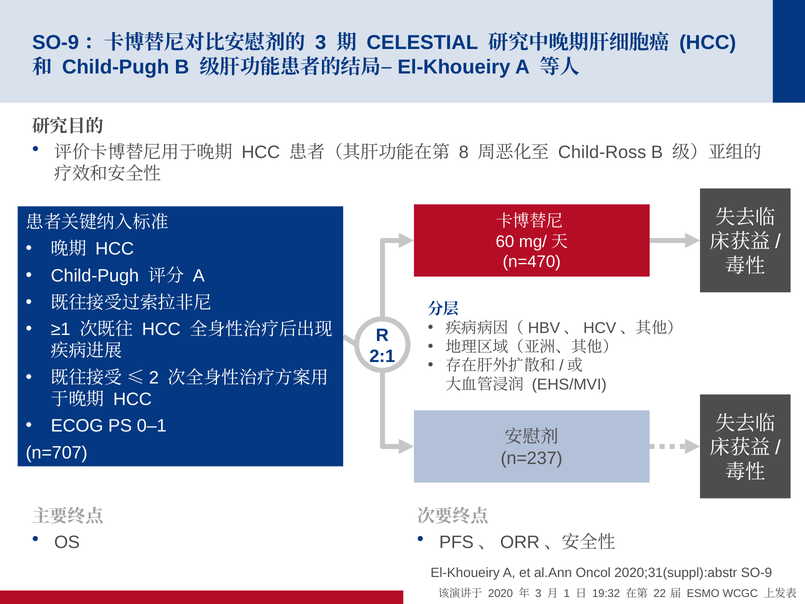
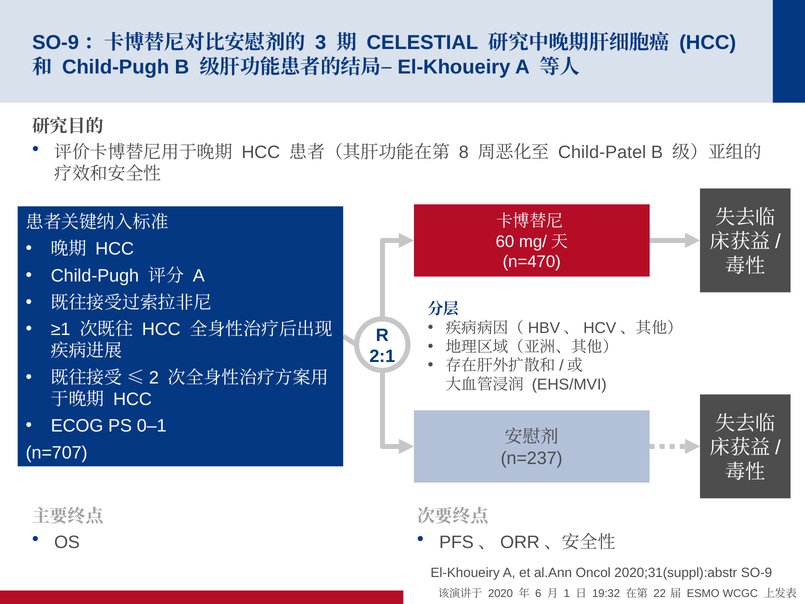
Child-Ross: Child-Ross -> Child-Patel (602, 152)
3: 3 -> 6 (538, 593)
